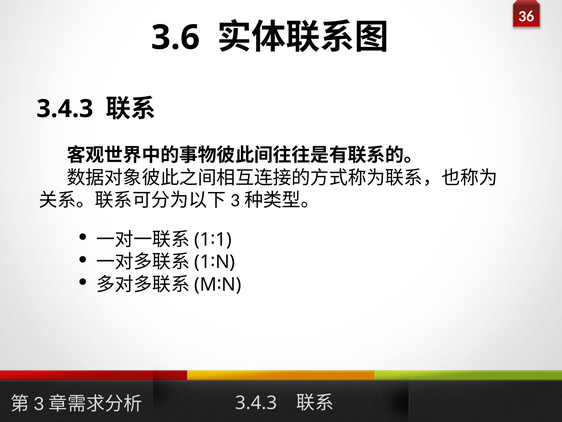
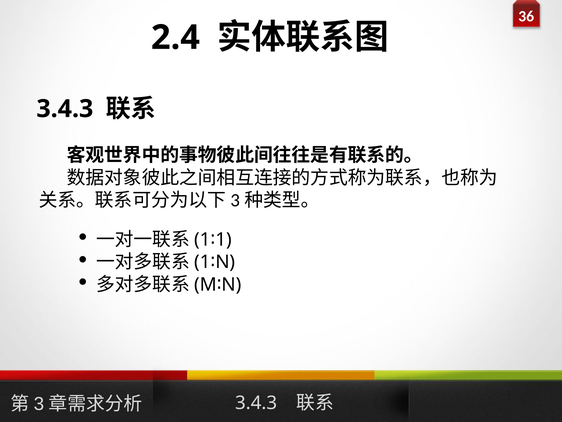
3.6: 3.6 -> 2.4 (175, 38)
